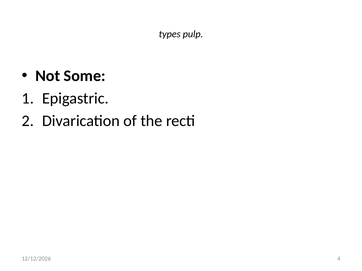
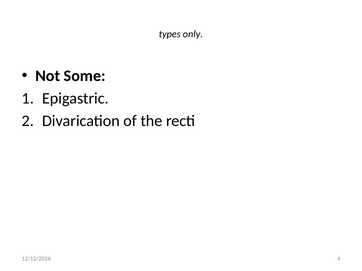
pulp: pulp -> only (193, 34)
